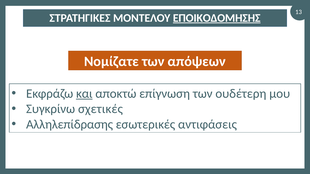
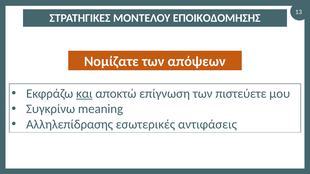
ΕΠΟΙΚΟΔΟΜΗΣΗΣ underline: present -> none (217, 18)
ουδέτερη: ουδέτερη -> πιστεύετε (241, 94)
σχετικές: σχετικές -> meaning (101, 109)
